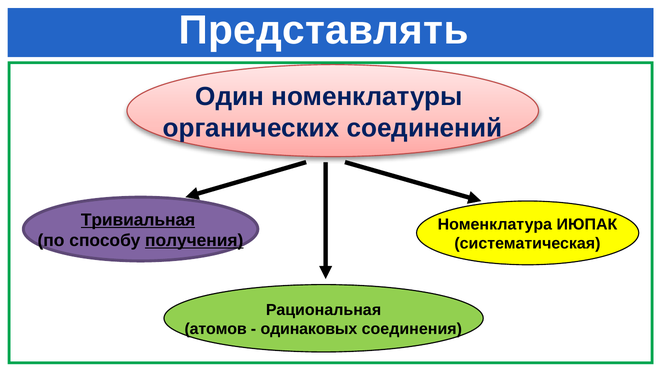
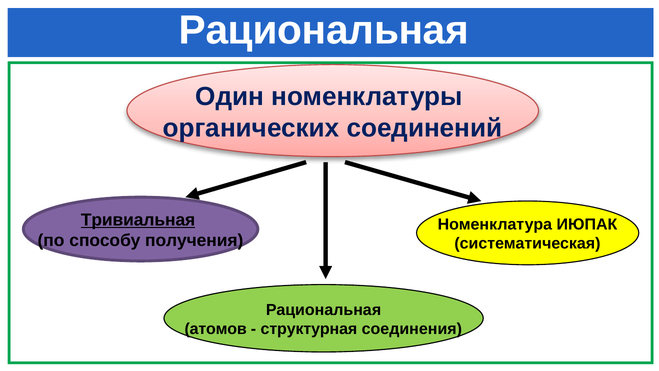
Представлять: Представлять -> Рациональная (324, 30)
получения underline: present -> none (194, 241)
одинаковых: одинаковых -> структурная (309, 329)
